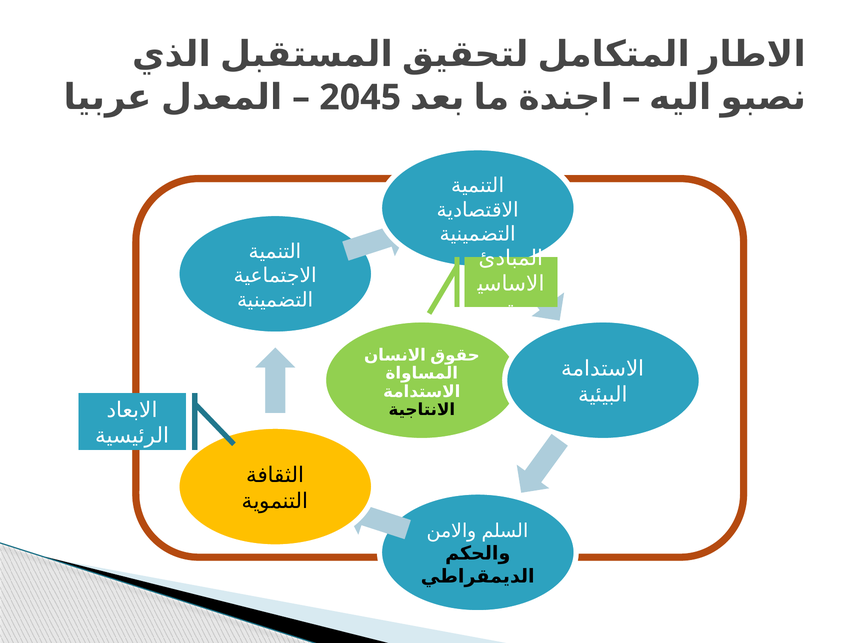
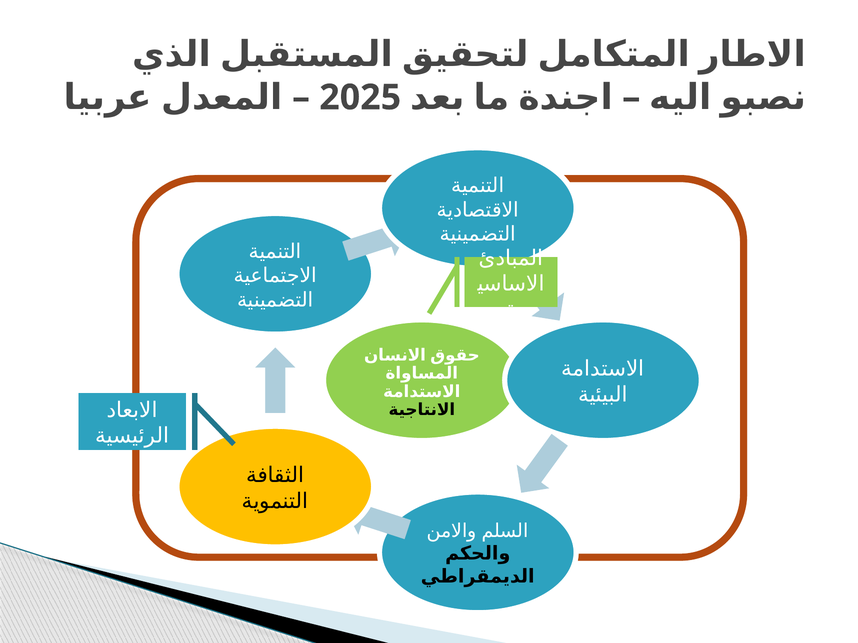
2045: 2045 -> 2025 (360, 98)
